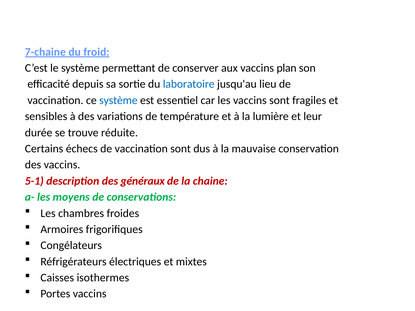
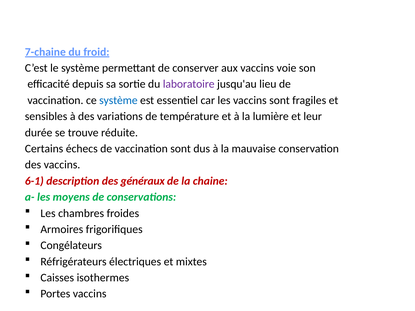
plan: plan -> voie (286, 68)
laboratoire colour: blue -> purple (189, 84)
5-1: 5-1 -> 6-1 (34, 181)
